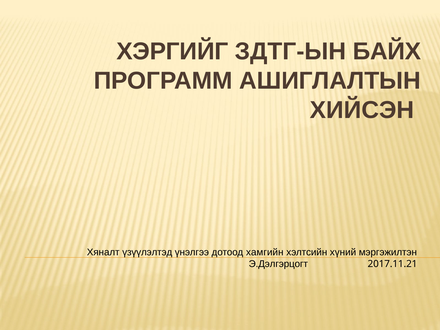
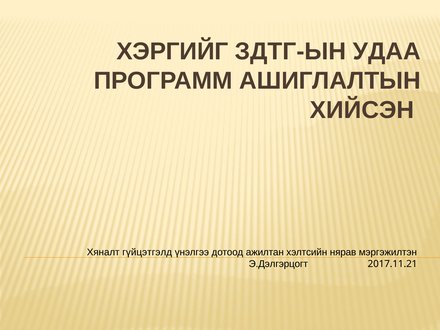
БАЙХ: БАЙХ -> УДАА (387, 52)
үзүүлэлтэд: үзүүлэлтэд -> гүйцэтгэлд (147, 252)
хамгийн: хамгийн -> ажилтан (265, 252)
хүний: хүний -> нярав (343, 252)
